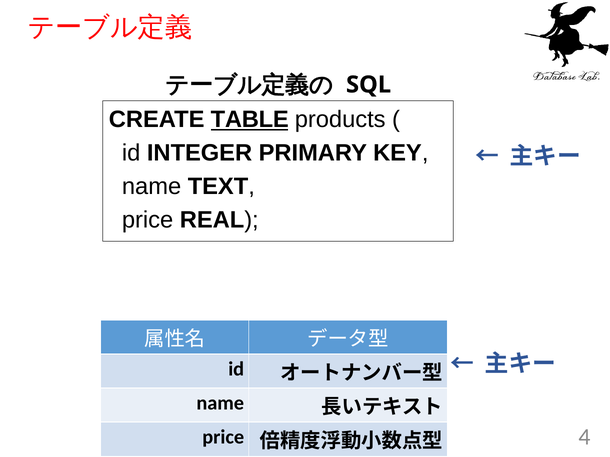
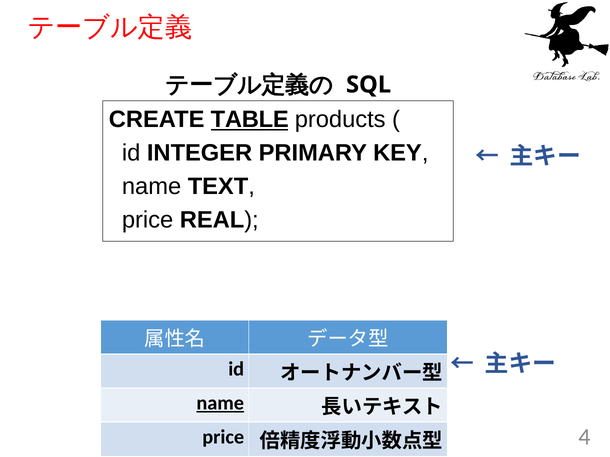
name underline: none -> present (220, 403)
